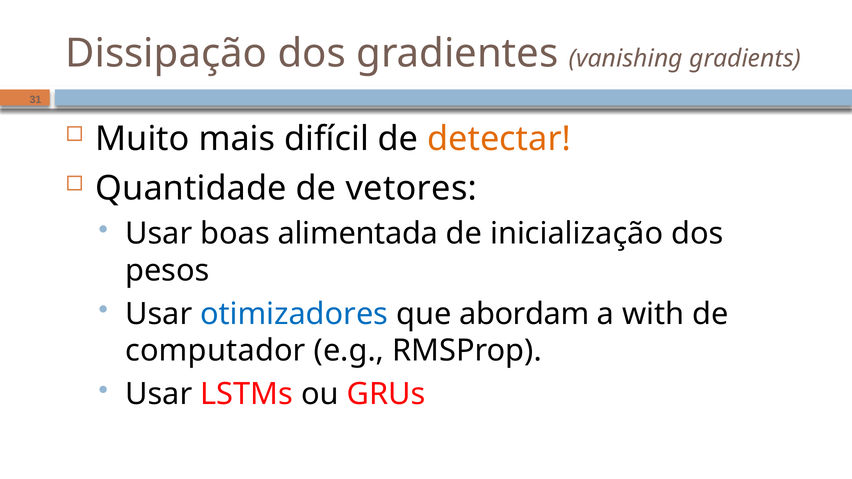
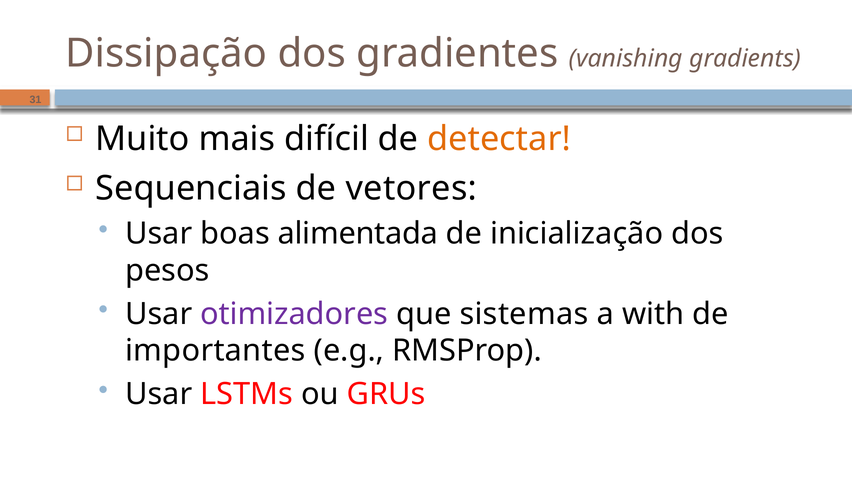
Quantidade: Quantidade -> Sequenciais (191, 188)
otimizadores colour: blue -> purple (294, 314)
abordam: abordam -> sistemas (524, 314)
computador: computador -> importantes (215, 351)
